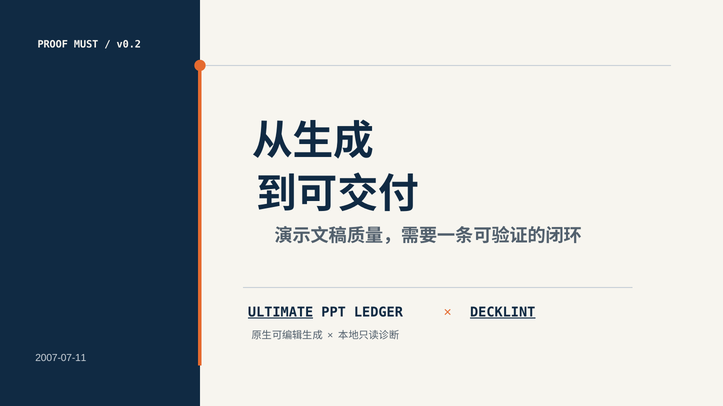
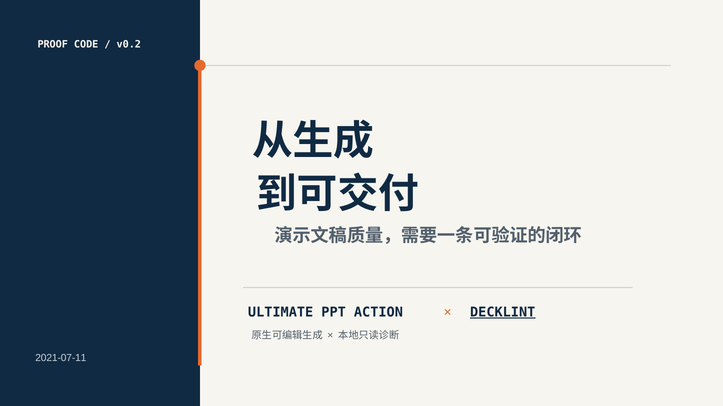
MUST: MUST -> CODE (86, 44)
ULTIMATE underline: present -> none (281, 313)
LEDGER: LEDGER -> ACTION (378, 313)
2007-07-11: 2007-07-11 -> 2021-07-11 (61, 359)
